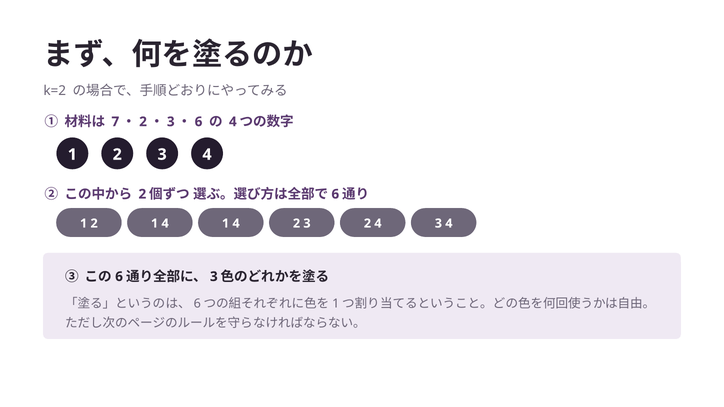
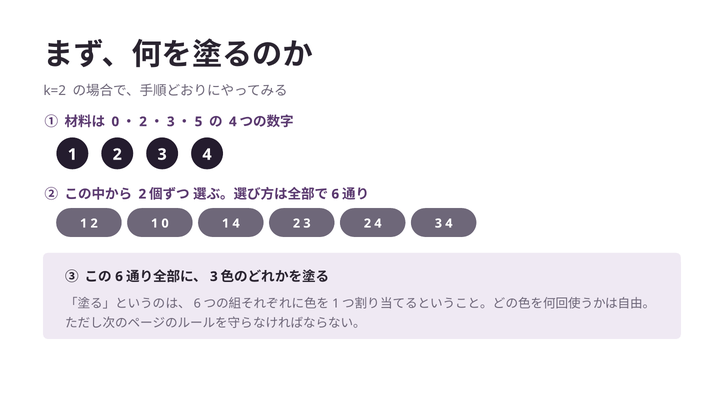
7: 7 -> 0 (115, 122)
6: 6 -> 5 (199, 122)
2 1 4: 4 -> 0 (165, 224)
